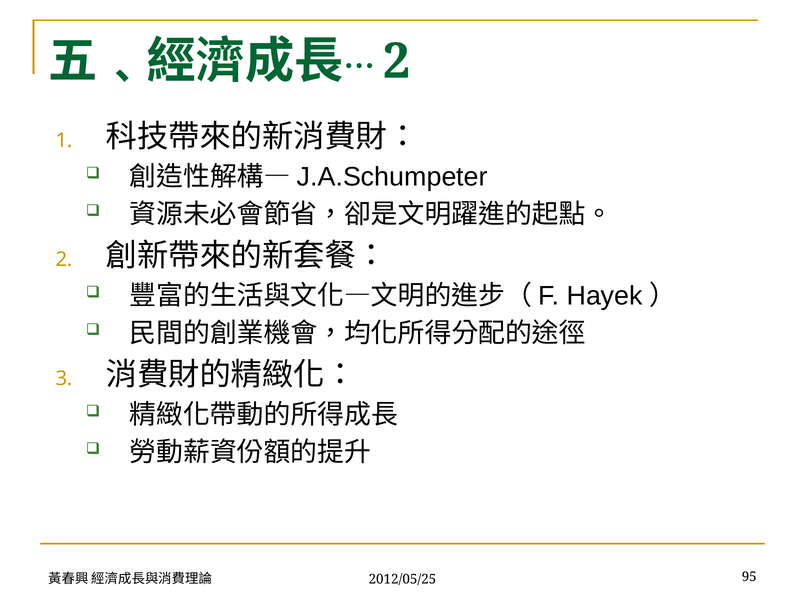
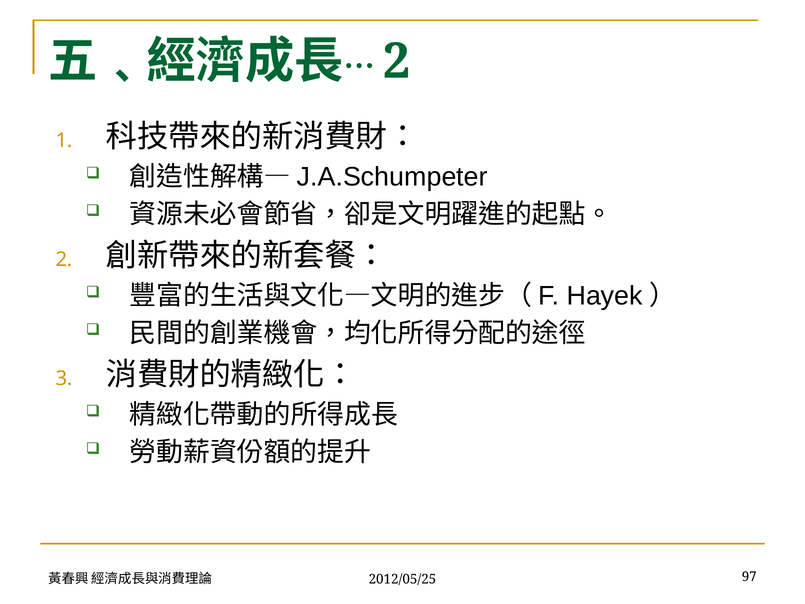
95: 95 -> 97 (749, 577)
